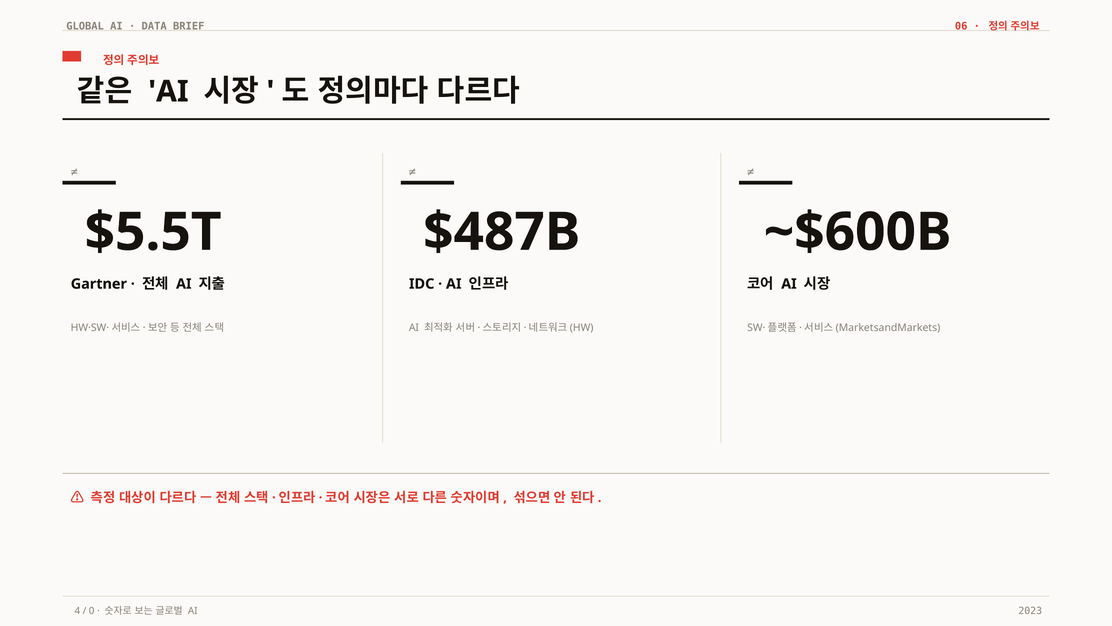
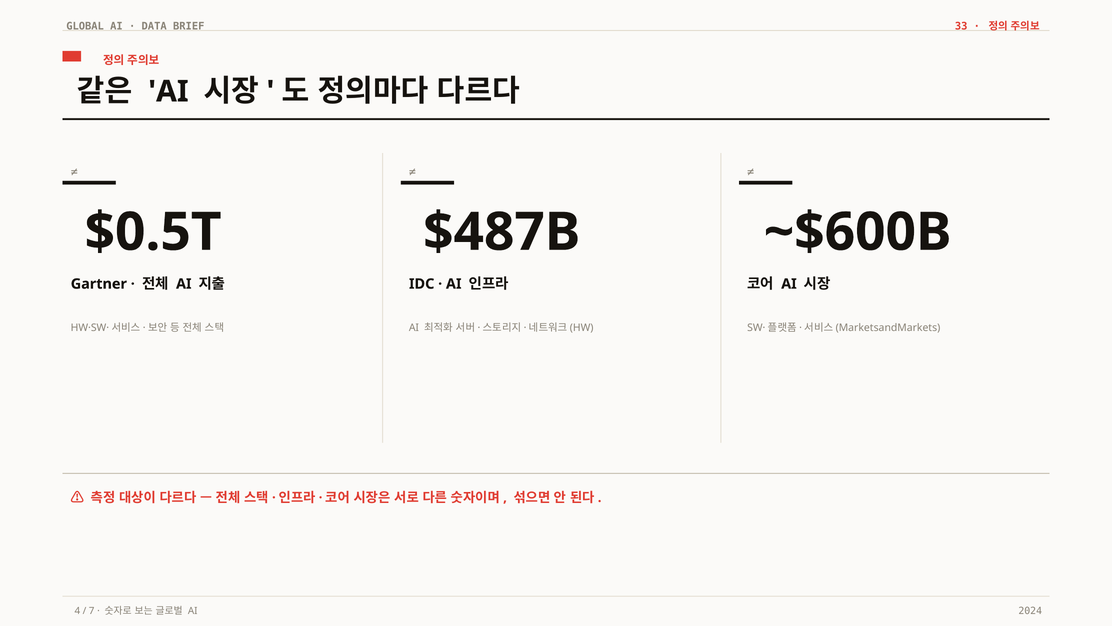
06: 06 -> 33 (961, 26)
$5.5T: $5.5T -> $0.5T (153, 232)
0: 0 -> 7 (92, 611)
2023: 2023 -> 2024 (1030, 611)
